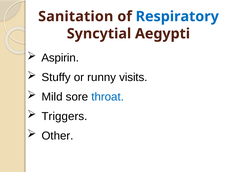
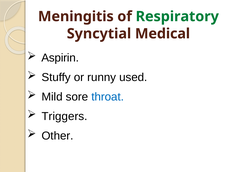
Sanitation: Sanitation -> Meningitis (76, 17)
Respiratory colour: blue -> green (177, 17)
Aegypti: Aegypti -> Medical (163, 34)
visits: visits -> used (133, 77)
